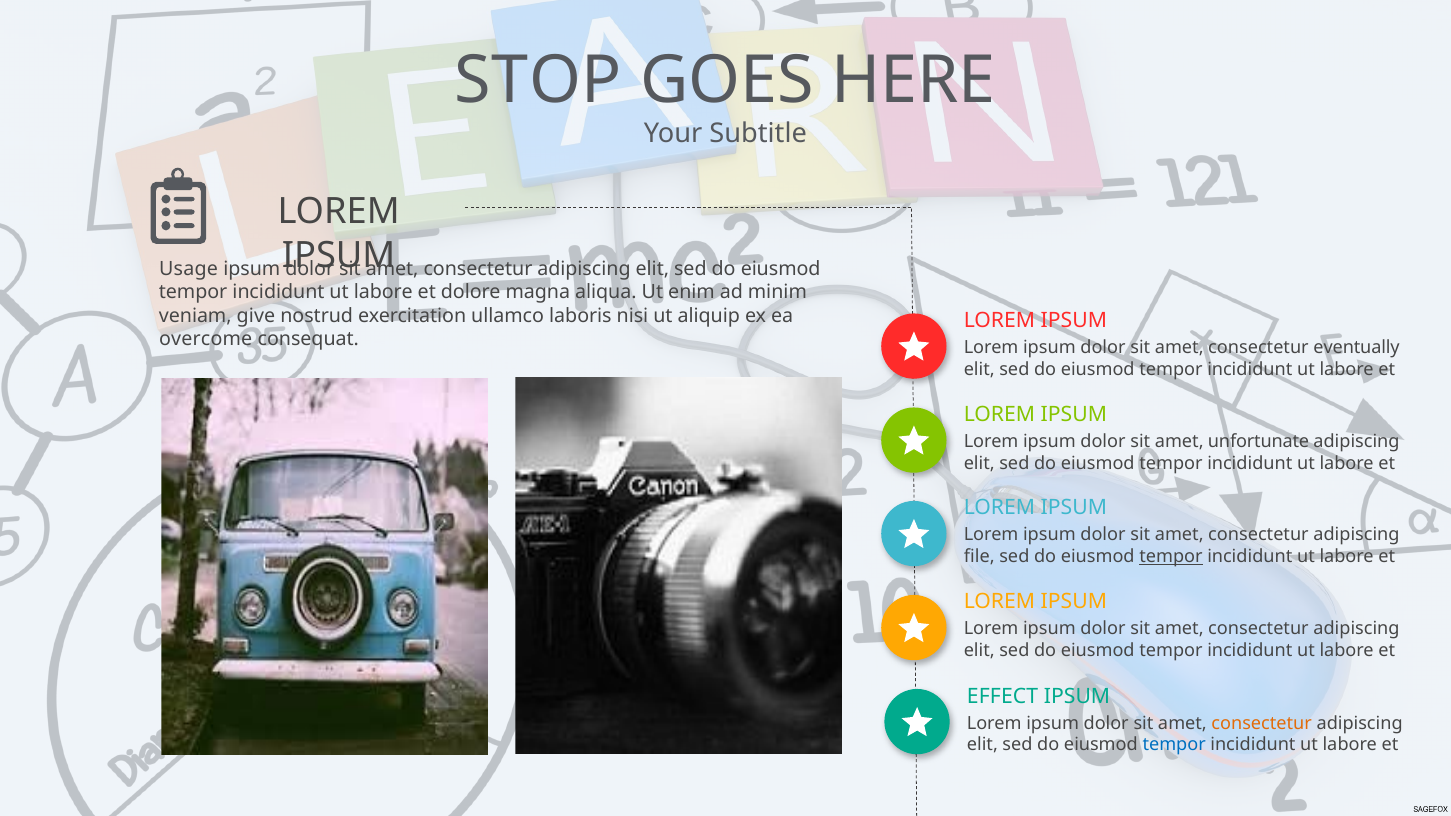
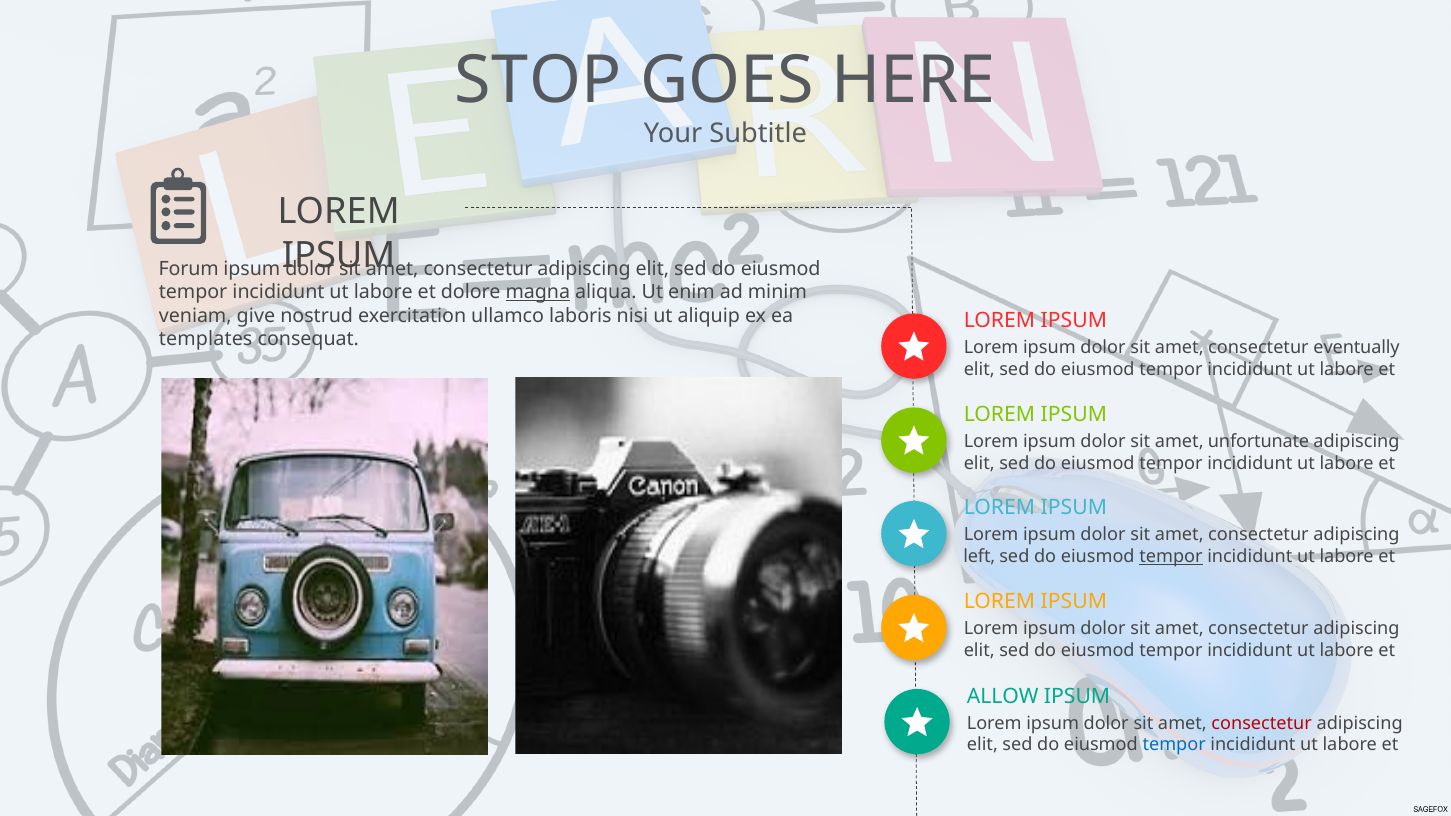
Usage: Usage -> Forum (189, 269)
magna underline: none -> present (538, 292)
overcome: overcome -> templates (206, 340)
file: file -> left (979, 557)
EFFECT: EFFECT -> ALLOW (1003, 696)
consectetur colour: orange -> red (1262, 723)
